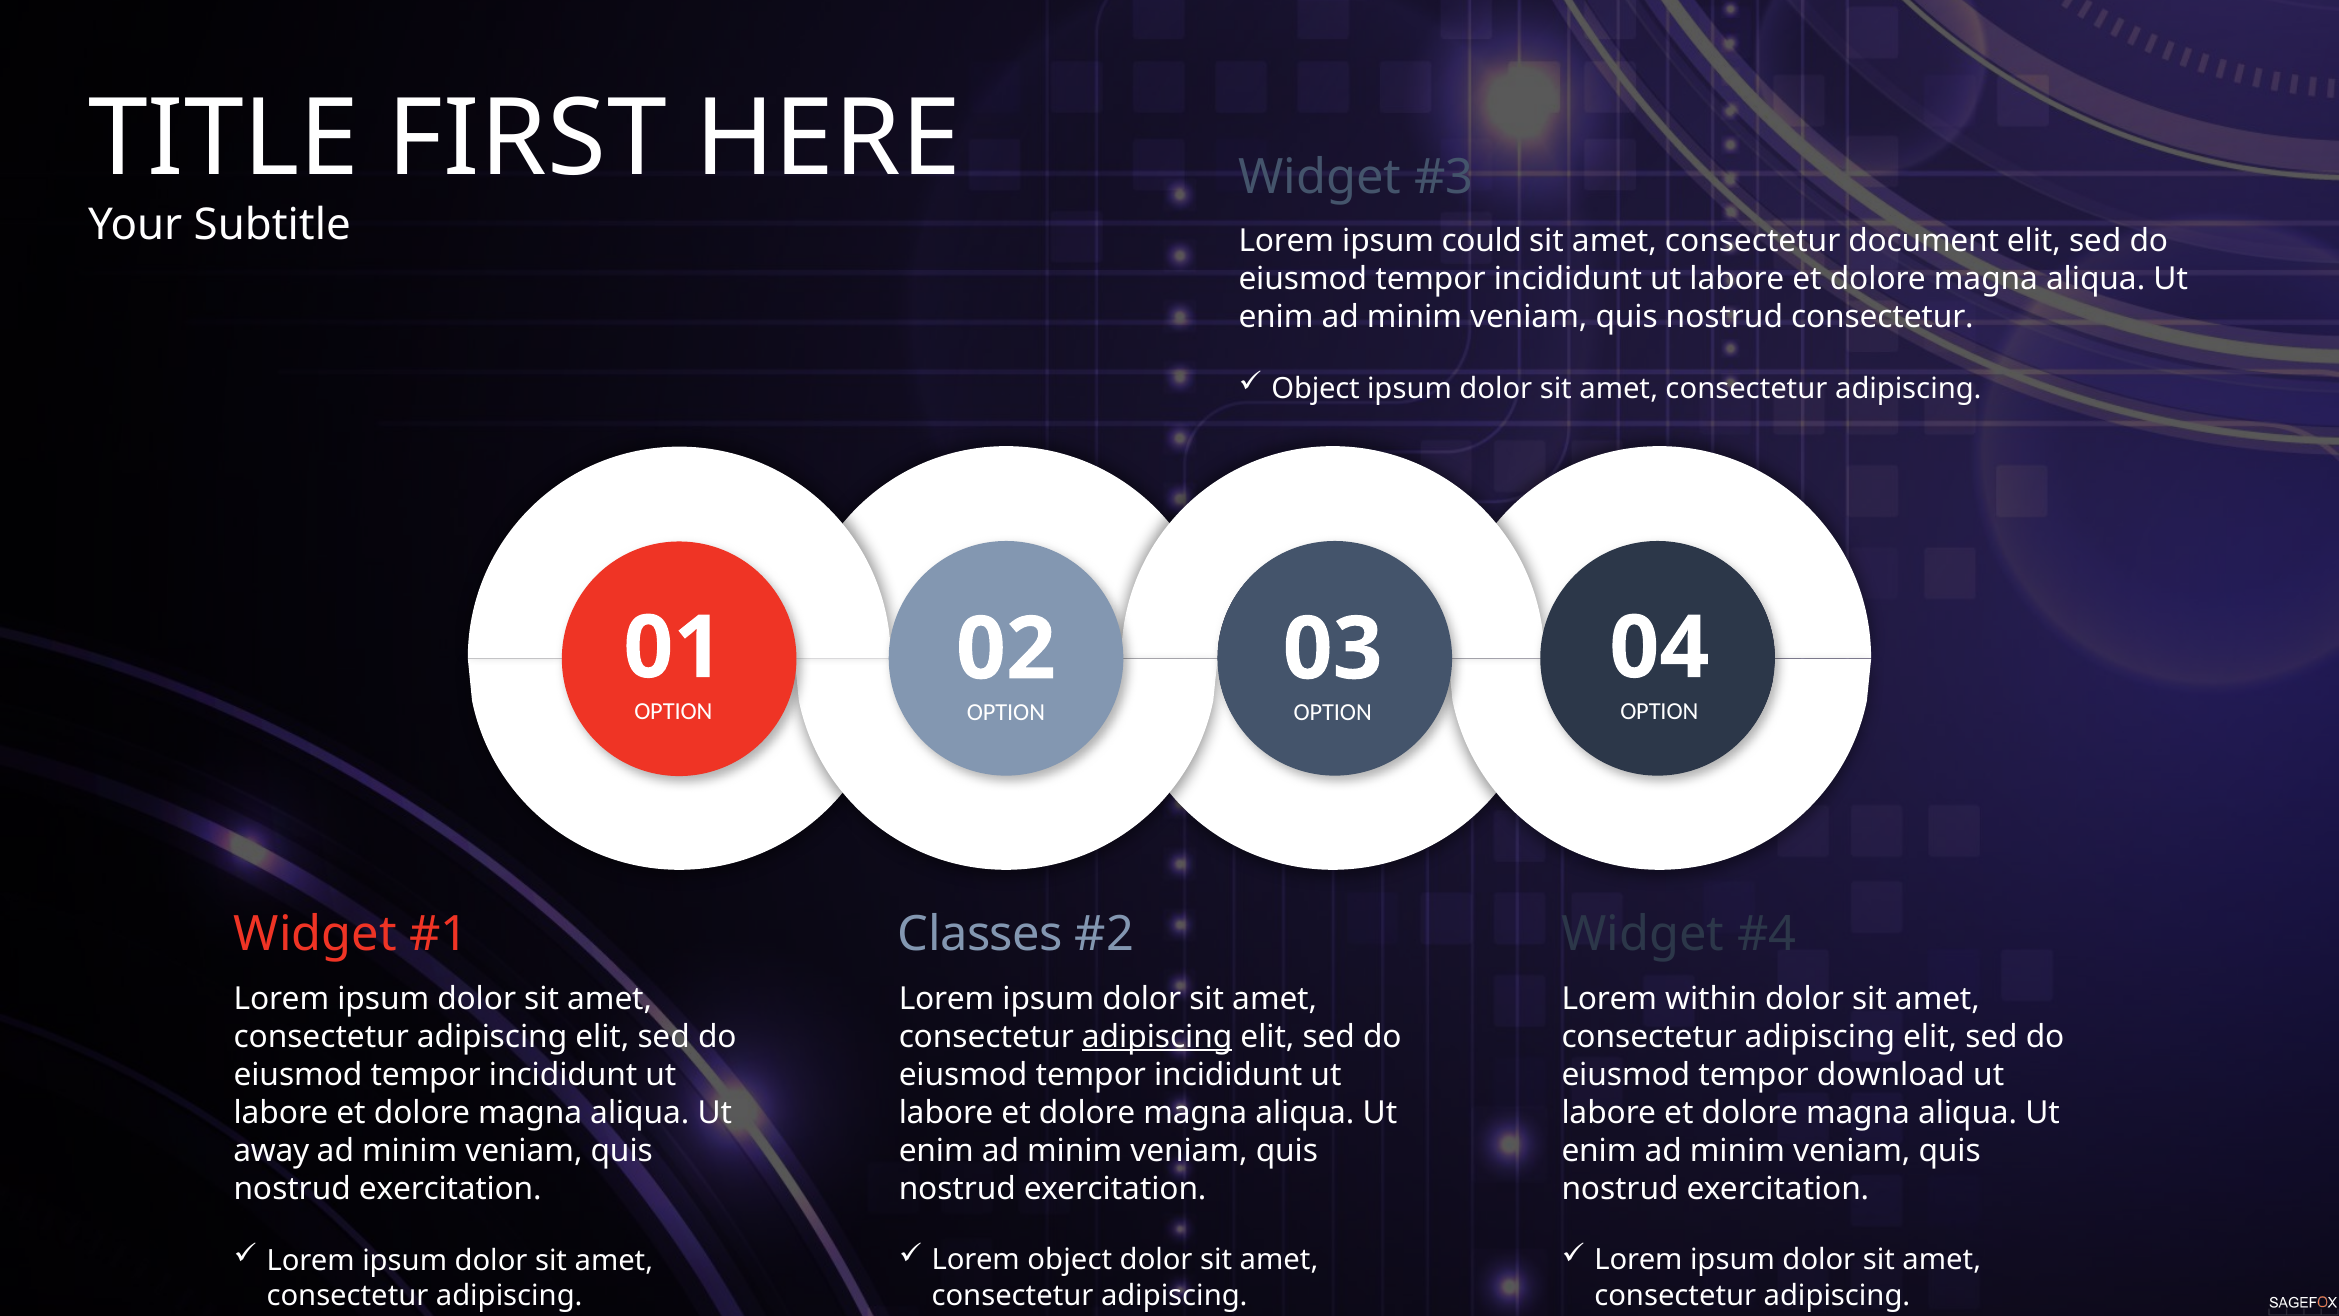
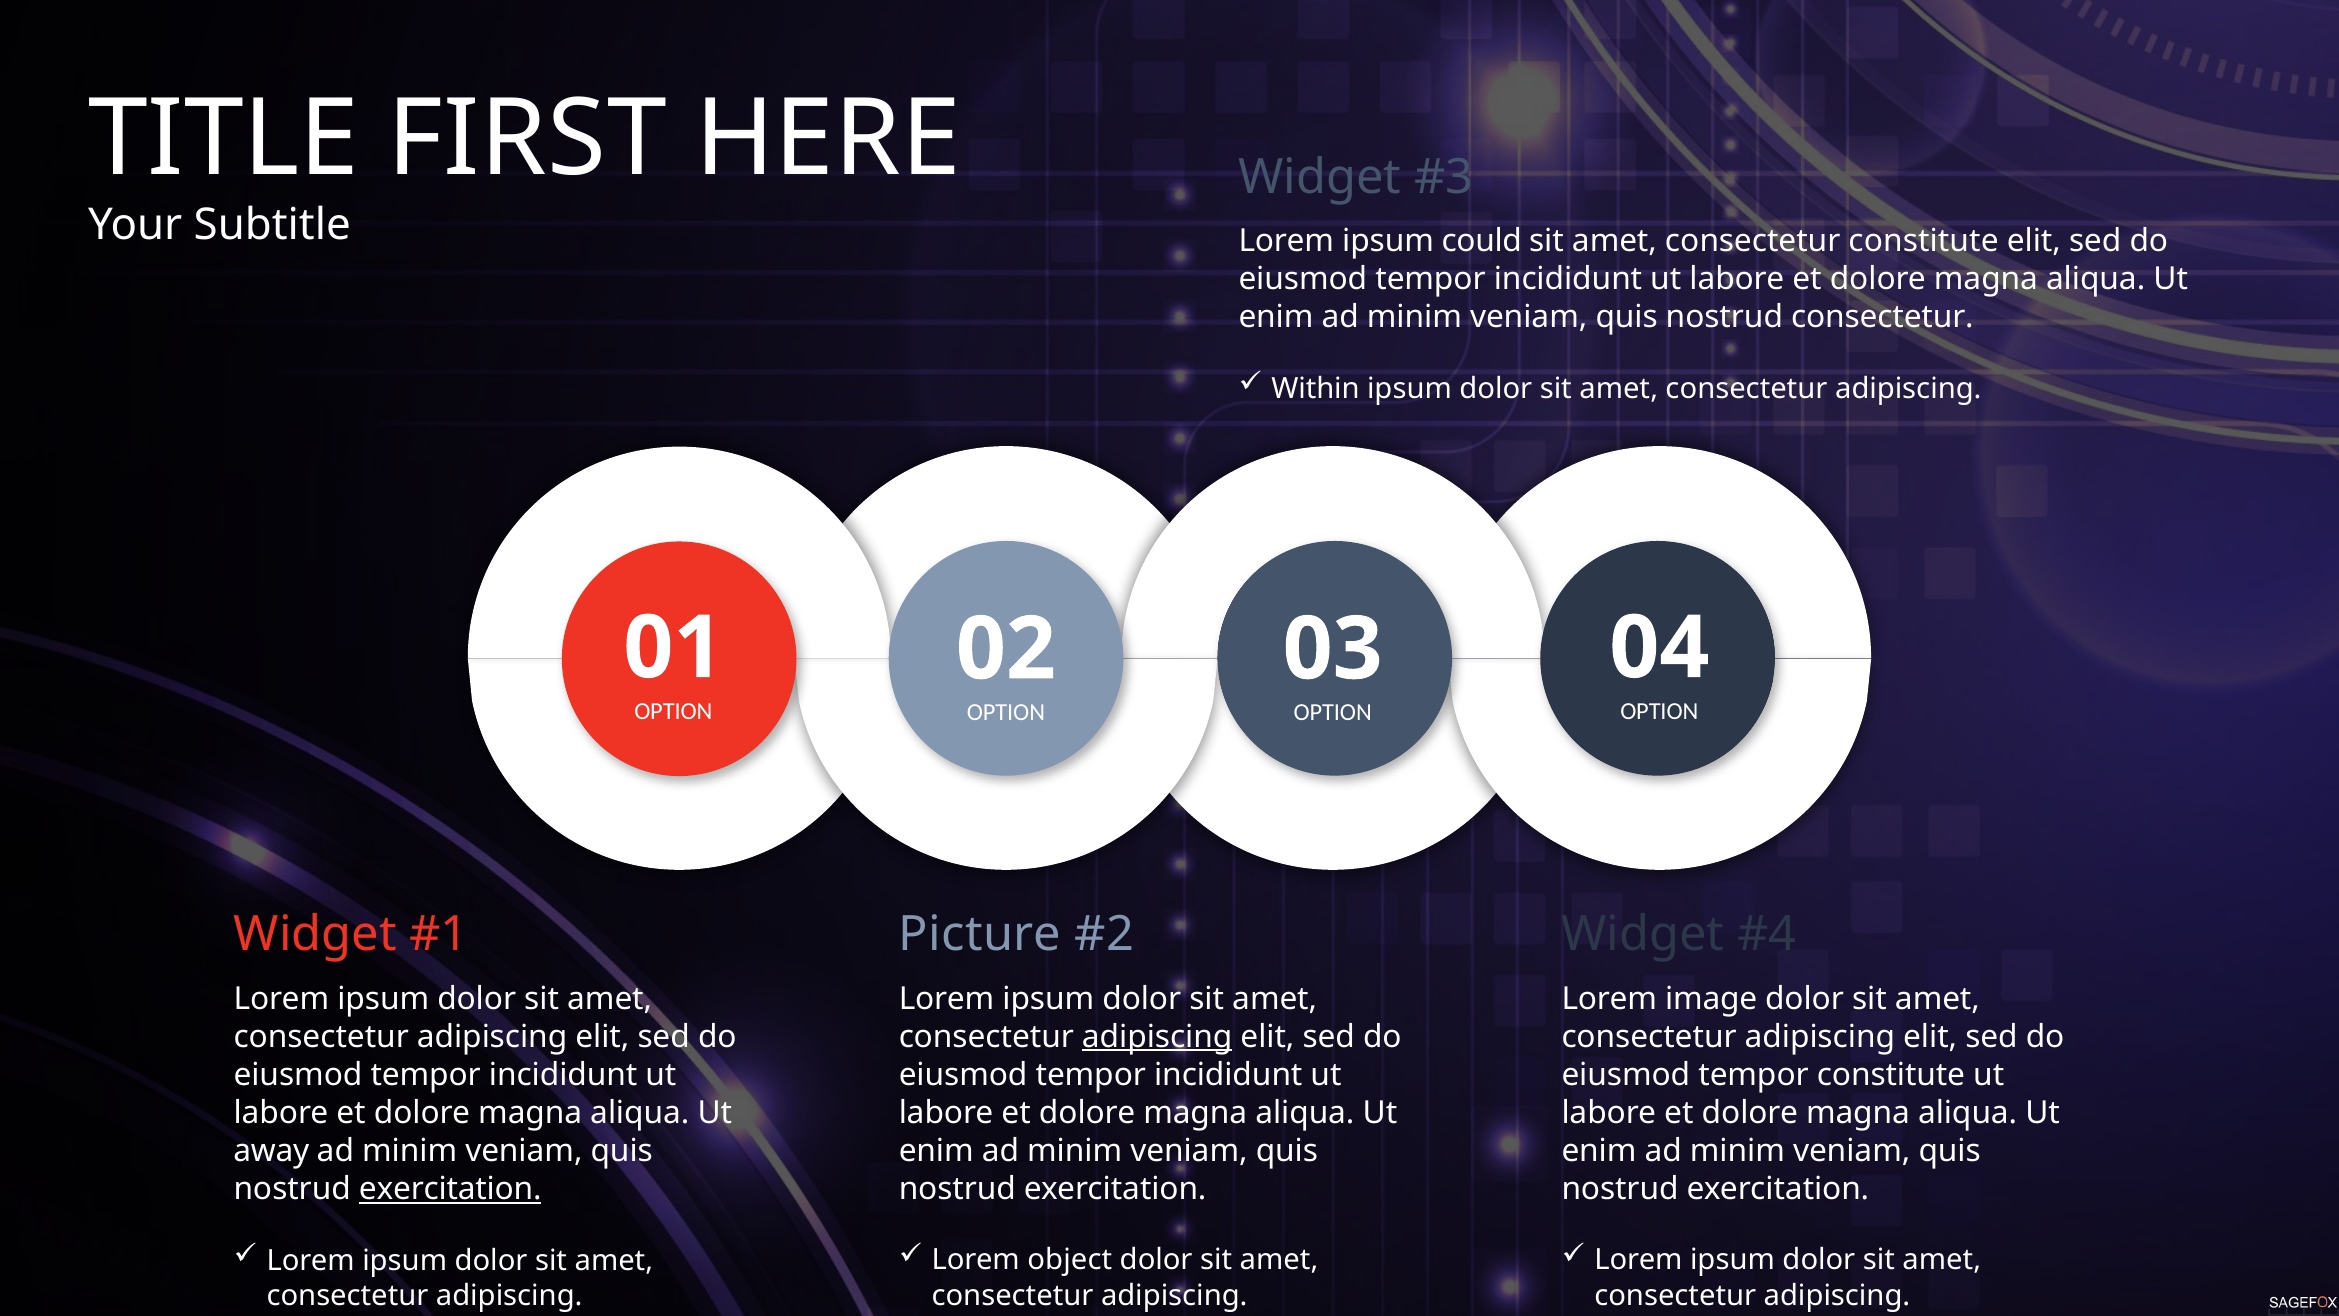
consectetur document: document -> constitute (1924, 241)
Object: Object -> Within (1316, 389)
Classes: Classes -> Picture (980, 934)
within: within -> image (1711, 998)
tempor download: download -> constitute (1891, 1074)
exercitation underline: none -> present (450, 1189)
